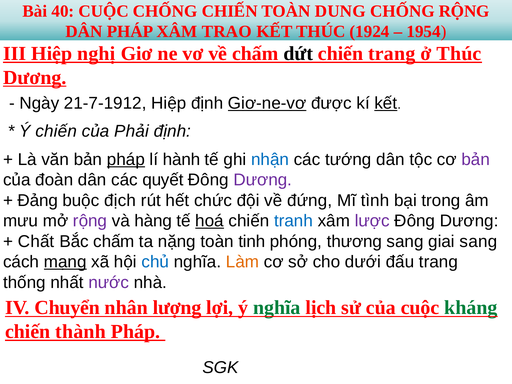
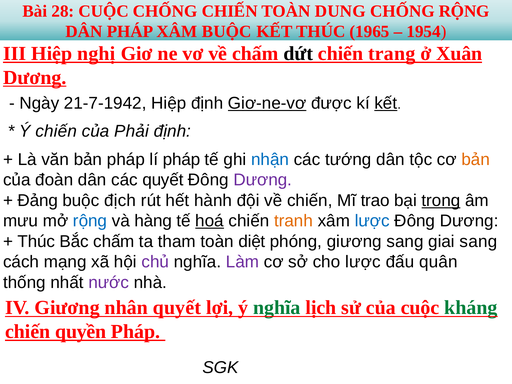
40: 40 -> 28 (63, 11)
XÂM TRAO: TRAO -> BUỘC (227, 32)
1924: 1924 -> 1965 (370, 32)
ở Thúc: Thúc -> Xuân (459, 54)
21-7-1912: 21-7-1912 -> 21-7-1942 (105, 103)
pháp underline: present -> none (126, 160)
lí hành: hành -> pháp (181, 160)
bản colour: purple -> orange (476, 160)
chức: chức -> hành (213, 200)
về đứng: đứng -> chiến (310, 200)
tình: tình -> trao (375, 200)
trong underline: none -> present (441, 200)
rộng colour: purple -> blue (90, 221)
tranh colour: blue -> orange (294, 221)
lược colour: purple -> blue (372, 221)
Chất: Chất -> Thúc (36, 241)
nặng: nặng -> tham (177, 241)
tinh: tinh -> diệt (252, 241)
phóng thương: thương -> giương (354, 241)
mạng underline: present -> none (65, 262)
chủ colour: blue -> purple (155, 262)
Làm colour: orange -> purple (243, 262)
cho dưới: dưới -> lược (363, 262)
đấu trang: trang -> quân (438, 262)
IV Chuyển: Chuyển -> Giương (67, 308)
nhân lượng: lượng -> quyết (177, 308)
thành: thành -> quyền (81, 332)
